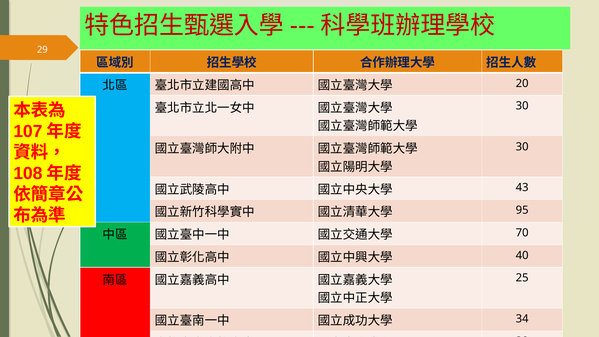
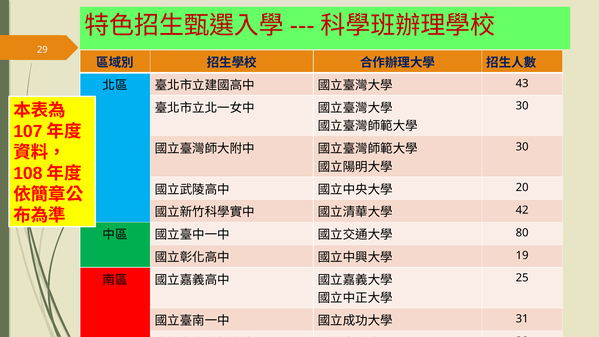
20: 20 -> 43 (522, 83)
43: 43 -> 20 (522, 187)
95: 95 -> 42 (522, 210)
70: 70 -> 80 (522, 233)
40: 40 -> 19 (522, 255)
34: 34 -> 31 (522, 319)
